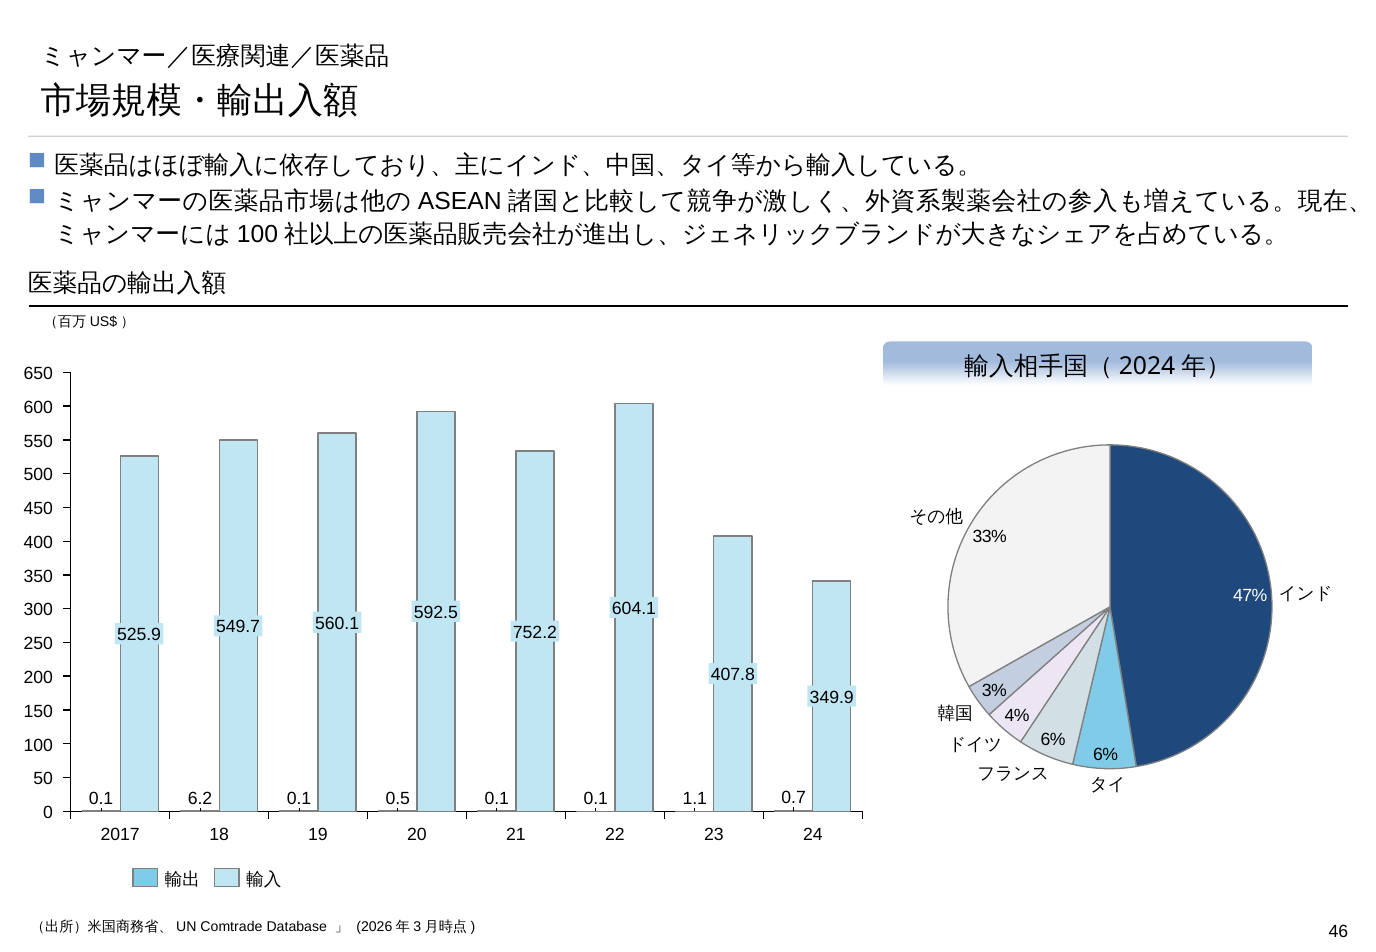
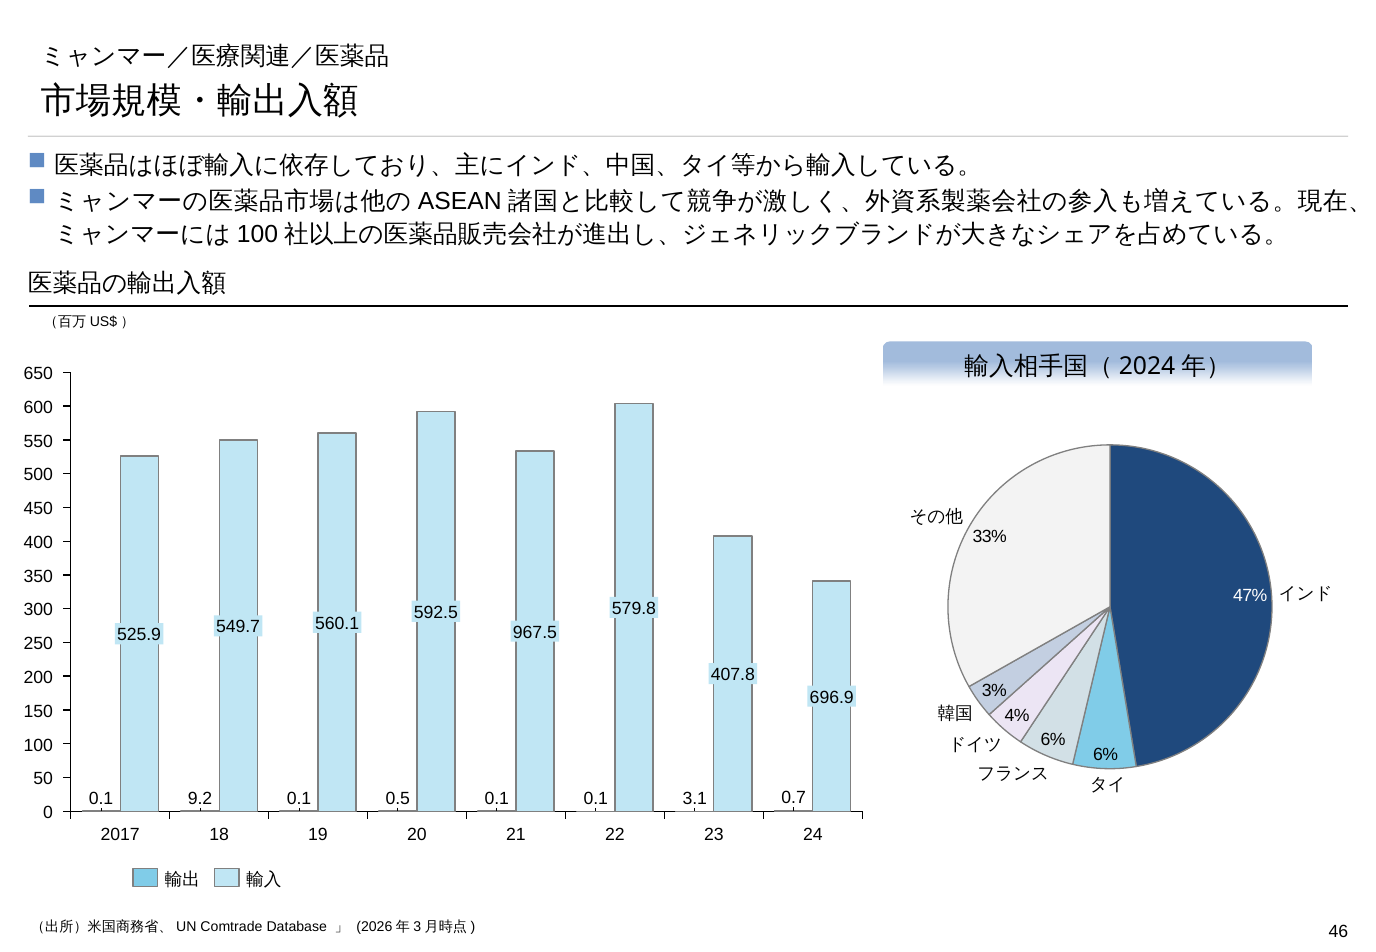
604.1: 604.1 -> 579.8 (634, 609)
752.2: 752.2 -> 967.5 (535, 633)
349.9: 349.9 -> 696.9 (832, 698)
6.2: 6.2 -> 9.2 (200, 799)
1.1: 1.1 -> 3.1 (695, 799)
